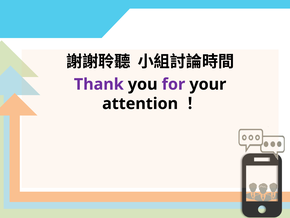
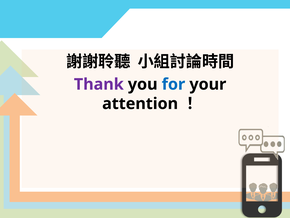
for colour: purple -> blue (173, 84)
